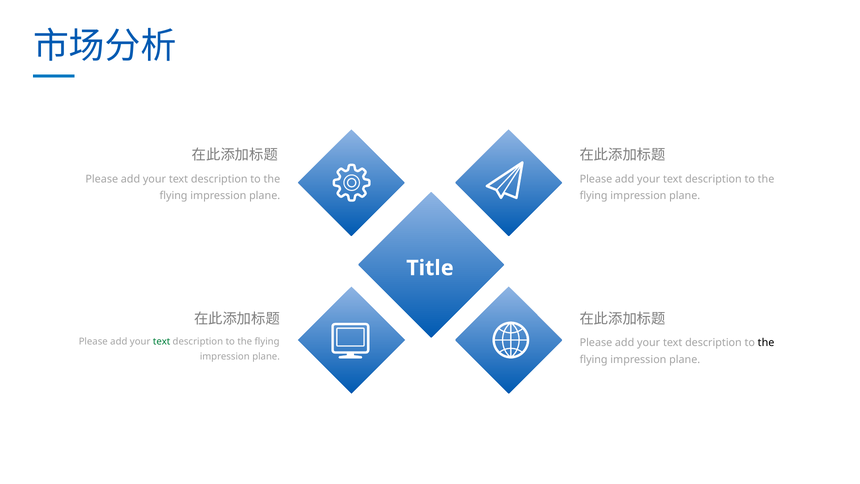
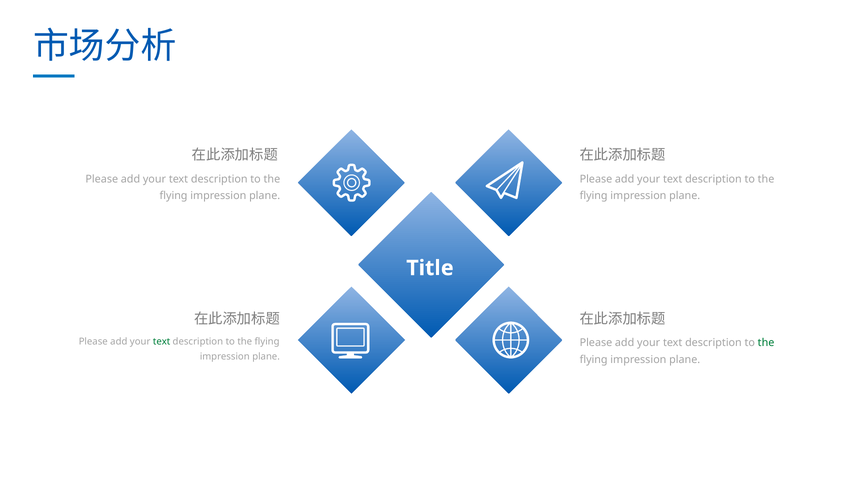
the colour: black -> green (766, 343)
